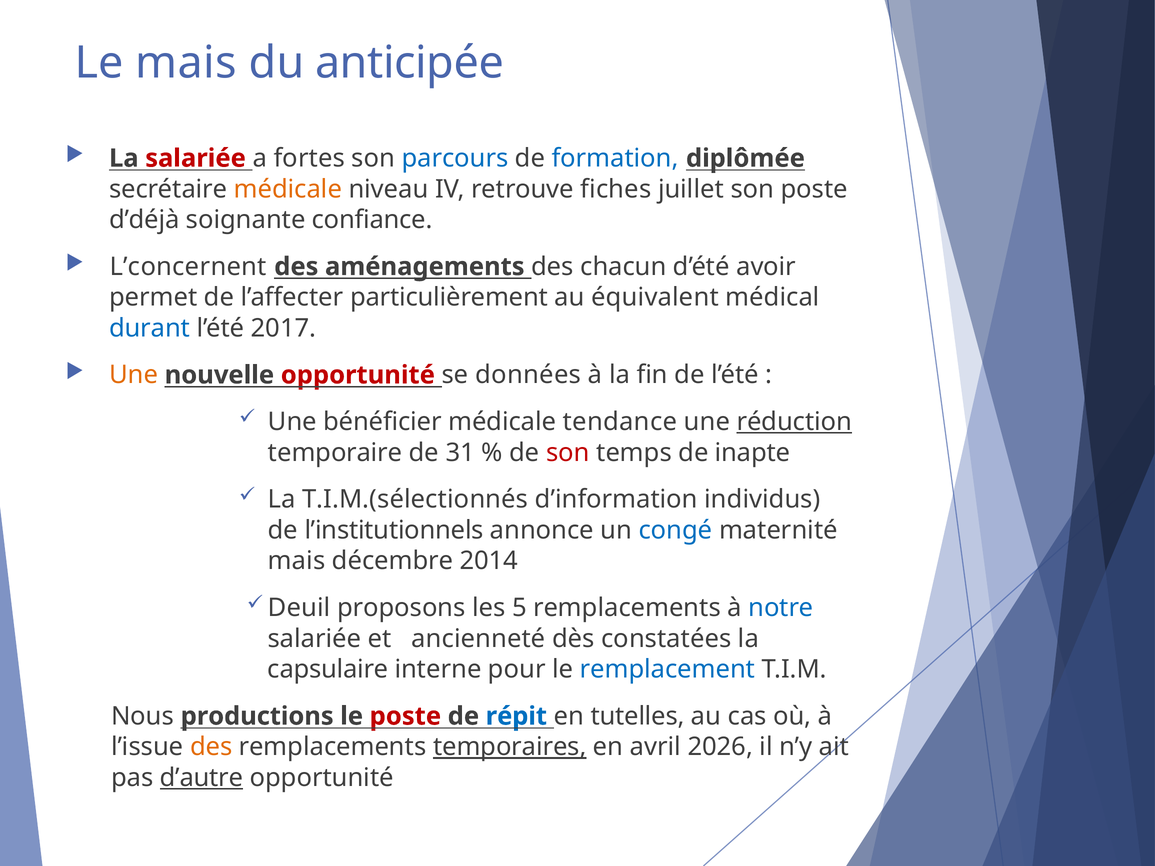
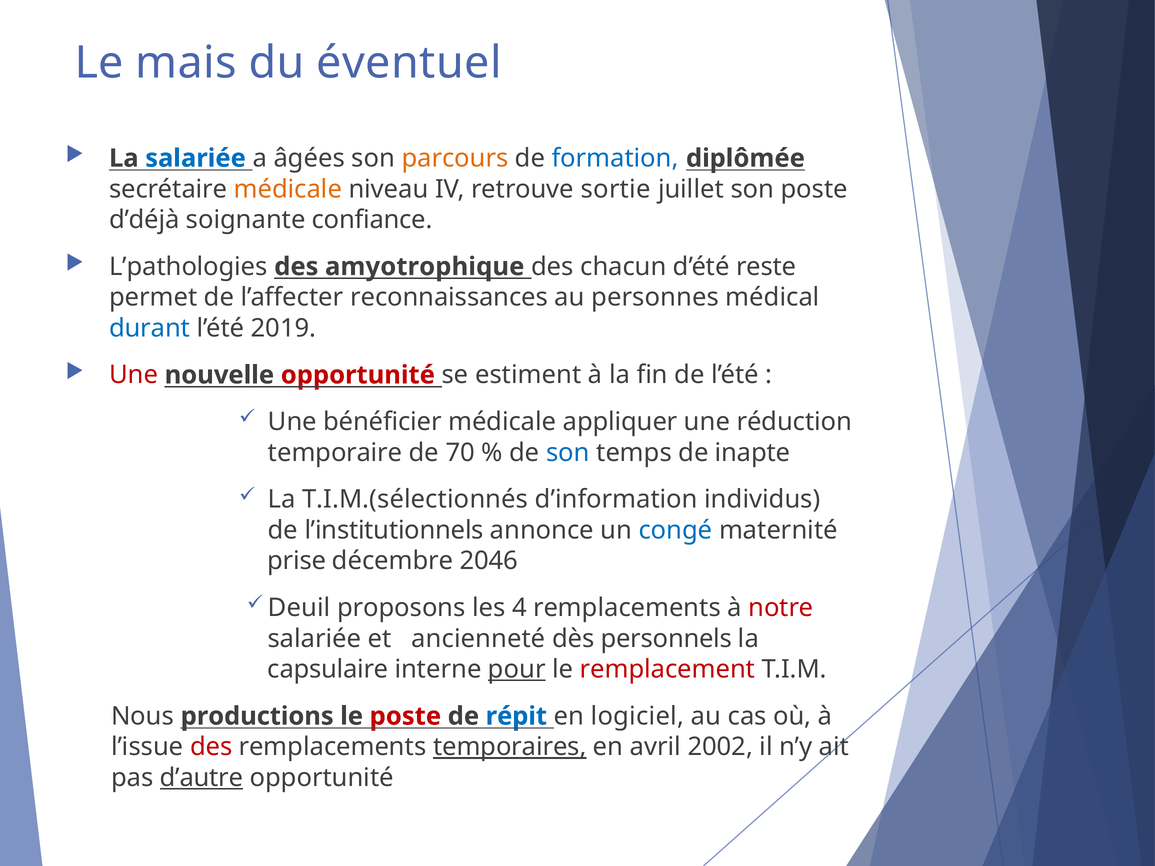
anticipée: anticipée -> éventuel (409, 63)
salariée colour: red -> blue (196, 158)
fortes: fortes -> âgées (309, 158)
parcours colour: blue -> orange (455, 158)
fiches: fiches -> sortie (616, 189)
L’concernent: L’concernent -> L’pathologies (188, 267)
aménagements: aménagements -> amyotrophique (425, 267)
avoir: avoir -> reste (766, 267)
particulièrement: particulièrement -> reconnaissances (449, 298)
équivalent: équivalent -> personnes (655, 298)
2017: 2017 -> 2019 (284, 328)
Une colour: orange -> red (134, 375)
données: données -> estiment (528, 375)
tendance: tendance -> appliquer (620, 422)
réduction underline: present -> none (794, 422)
31: 31 -> 70 (460, 453)
son colour: red -> blue (568, 453)
mais: mais -> prise (297, 561)
2014: 2014 -> 2046 (489, 561)
5: 5 -> 4 (519, 608)
notre colour: blue -> red (781, 608)
constatées: constatées -> personnels (666, 639)
pour underline: none -> present (517, 670)
remplacement colour: blue -> red (668, 670)
tutelles: tutelles -> logiciel (637, 716)
des colour: orange -> red (211, 747)
2026: 2026 -> 2002 (720, 747)
